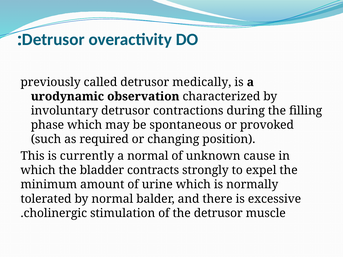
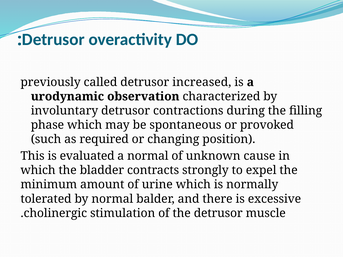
medically: medically -> increased (202, 82)
currently: currently -> evaluated (87, 156)
